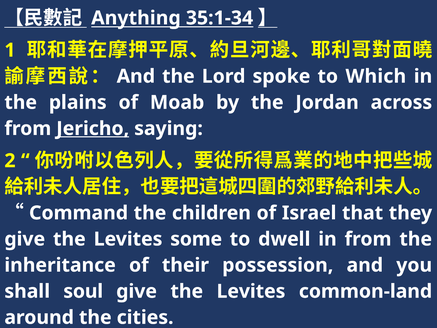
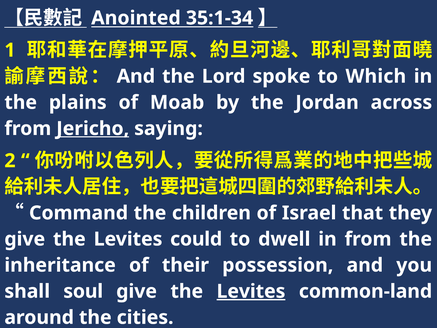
Anything: Anything -> Anointed (136, 18)
some: some -> could (196, 239)
Levites underline: none -> present (251, 291)
